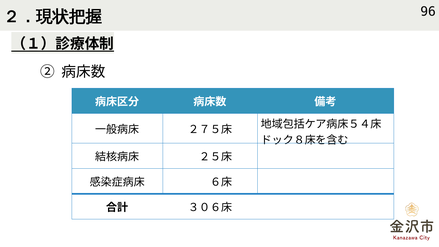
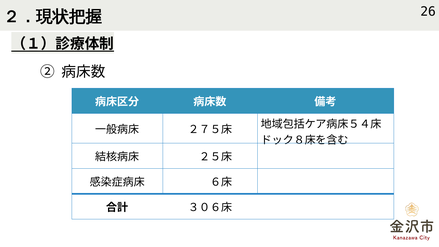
96: 96 -> 26 (428, 12)
